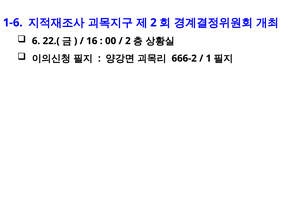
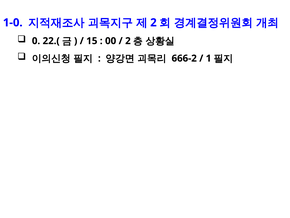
1-6: 1-6 -> 1-0 (13, 23)
6: 6 -> 0 (36, 41)
16: 16 -> 15 (92, 41)
